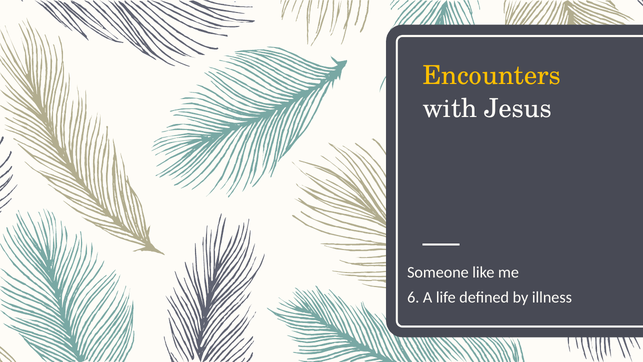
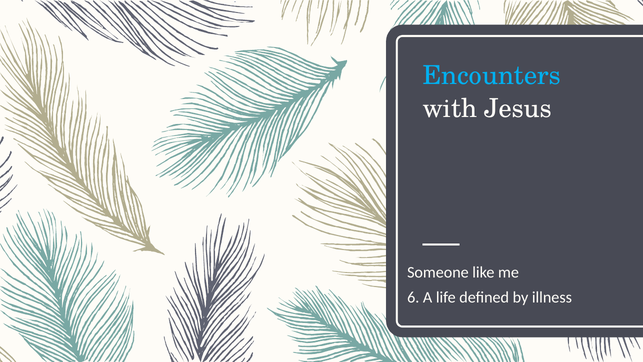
Encounters colour: yellow -> light blue (492, 75)
